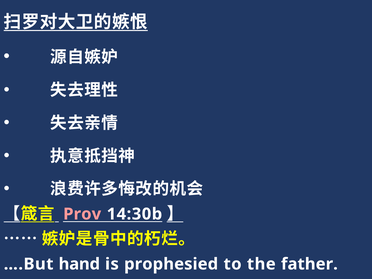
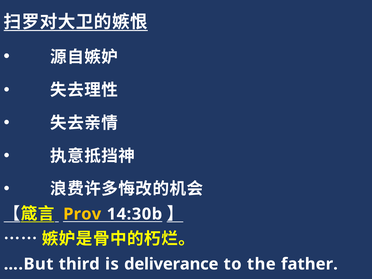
Prov colour: pink -> yellow (82, 214)
hand: hand -> third (79, 264)
prophesied: prophesied -> deliverance (171, 264)
